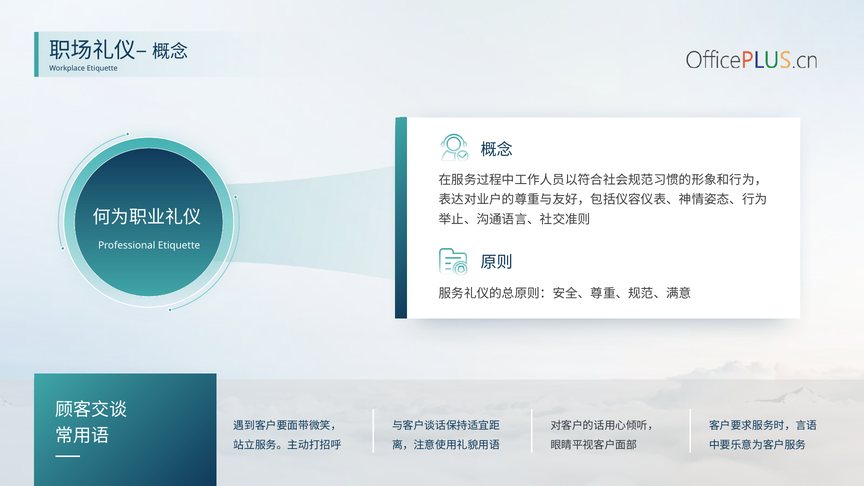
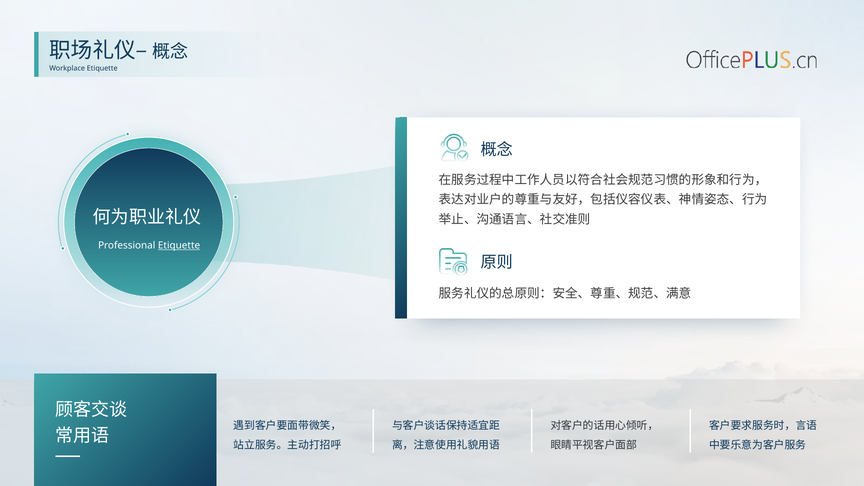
Etiquette underline: none -> present (179, 245)
